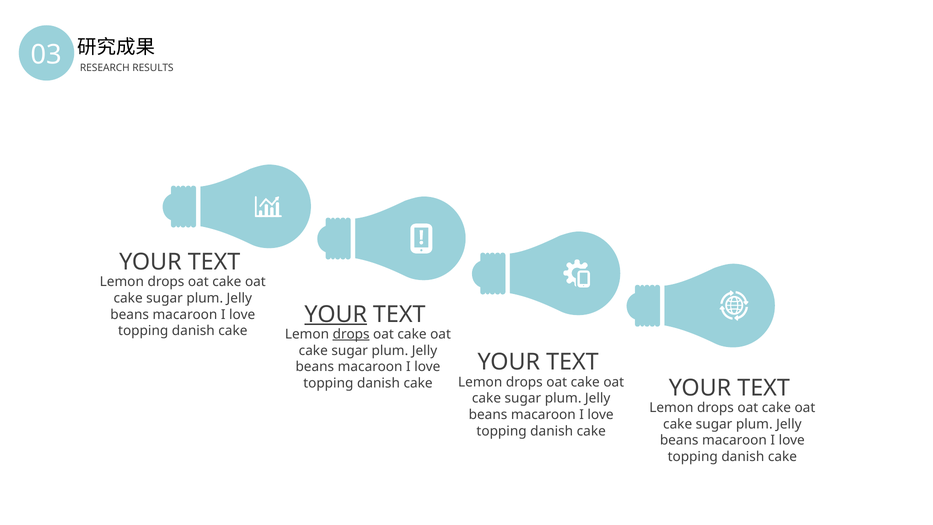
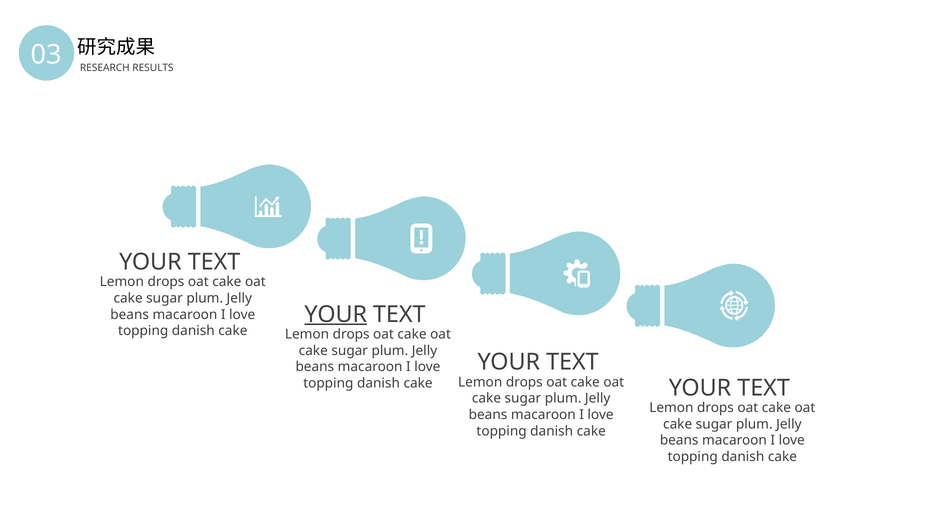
drops underline: present -> none (351, 334)
